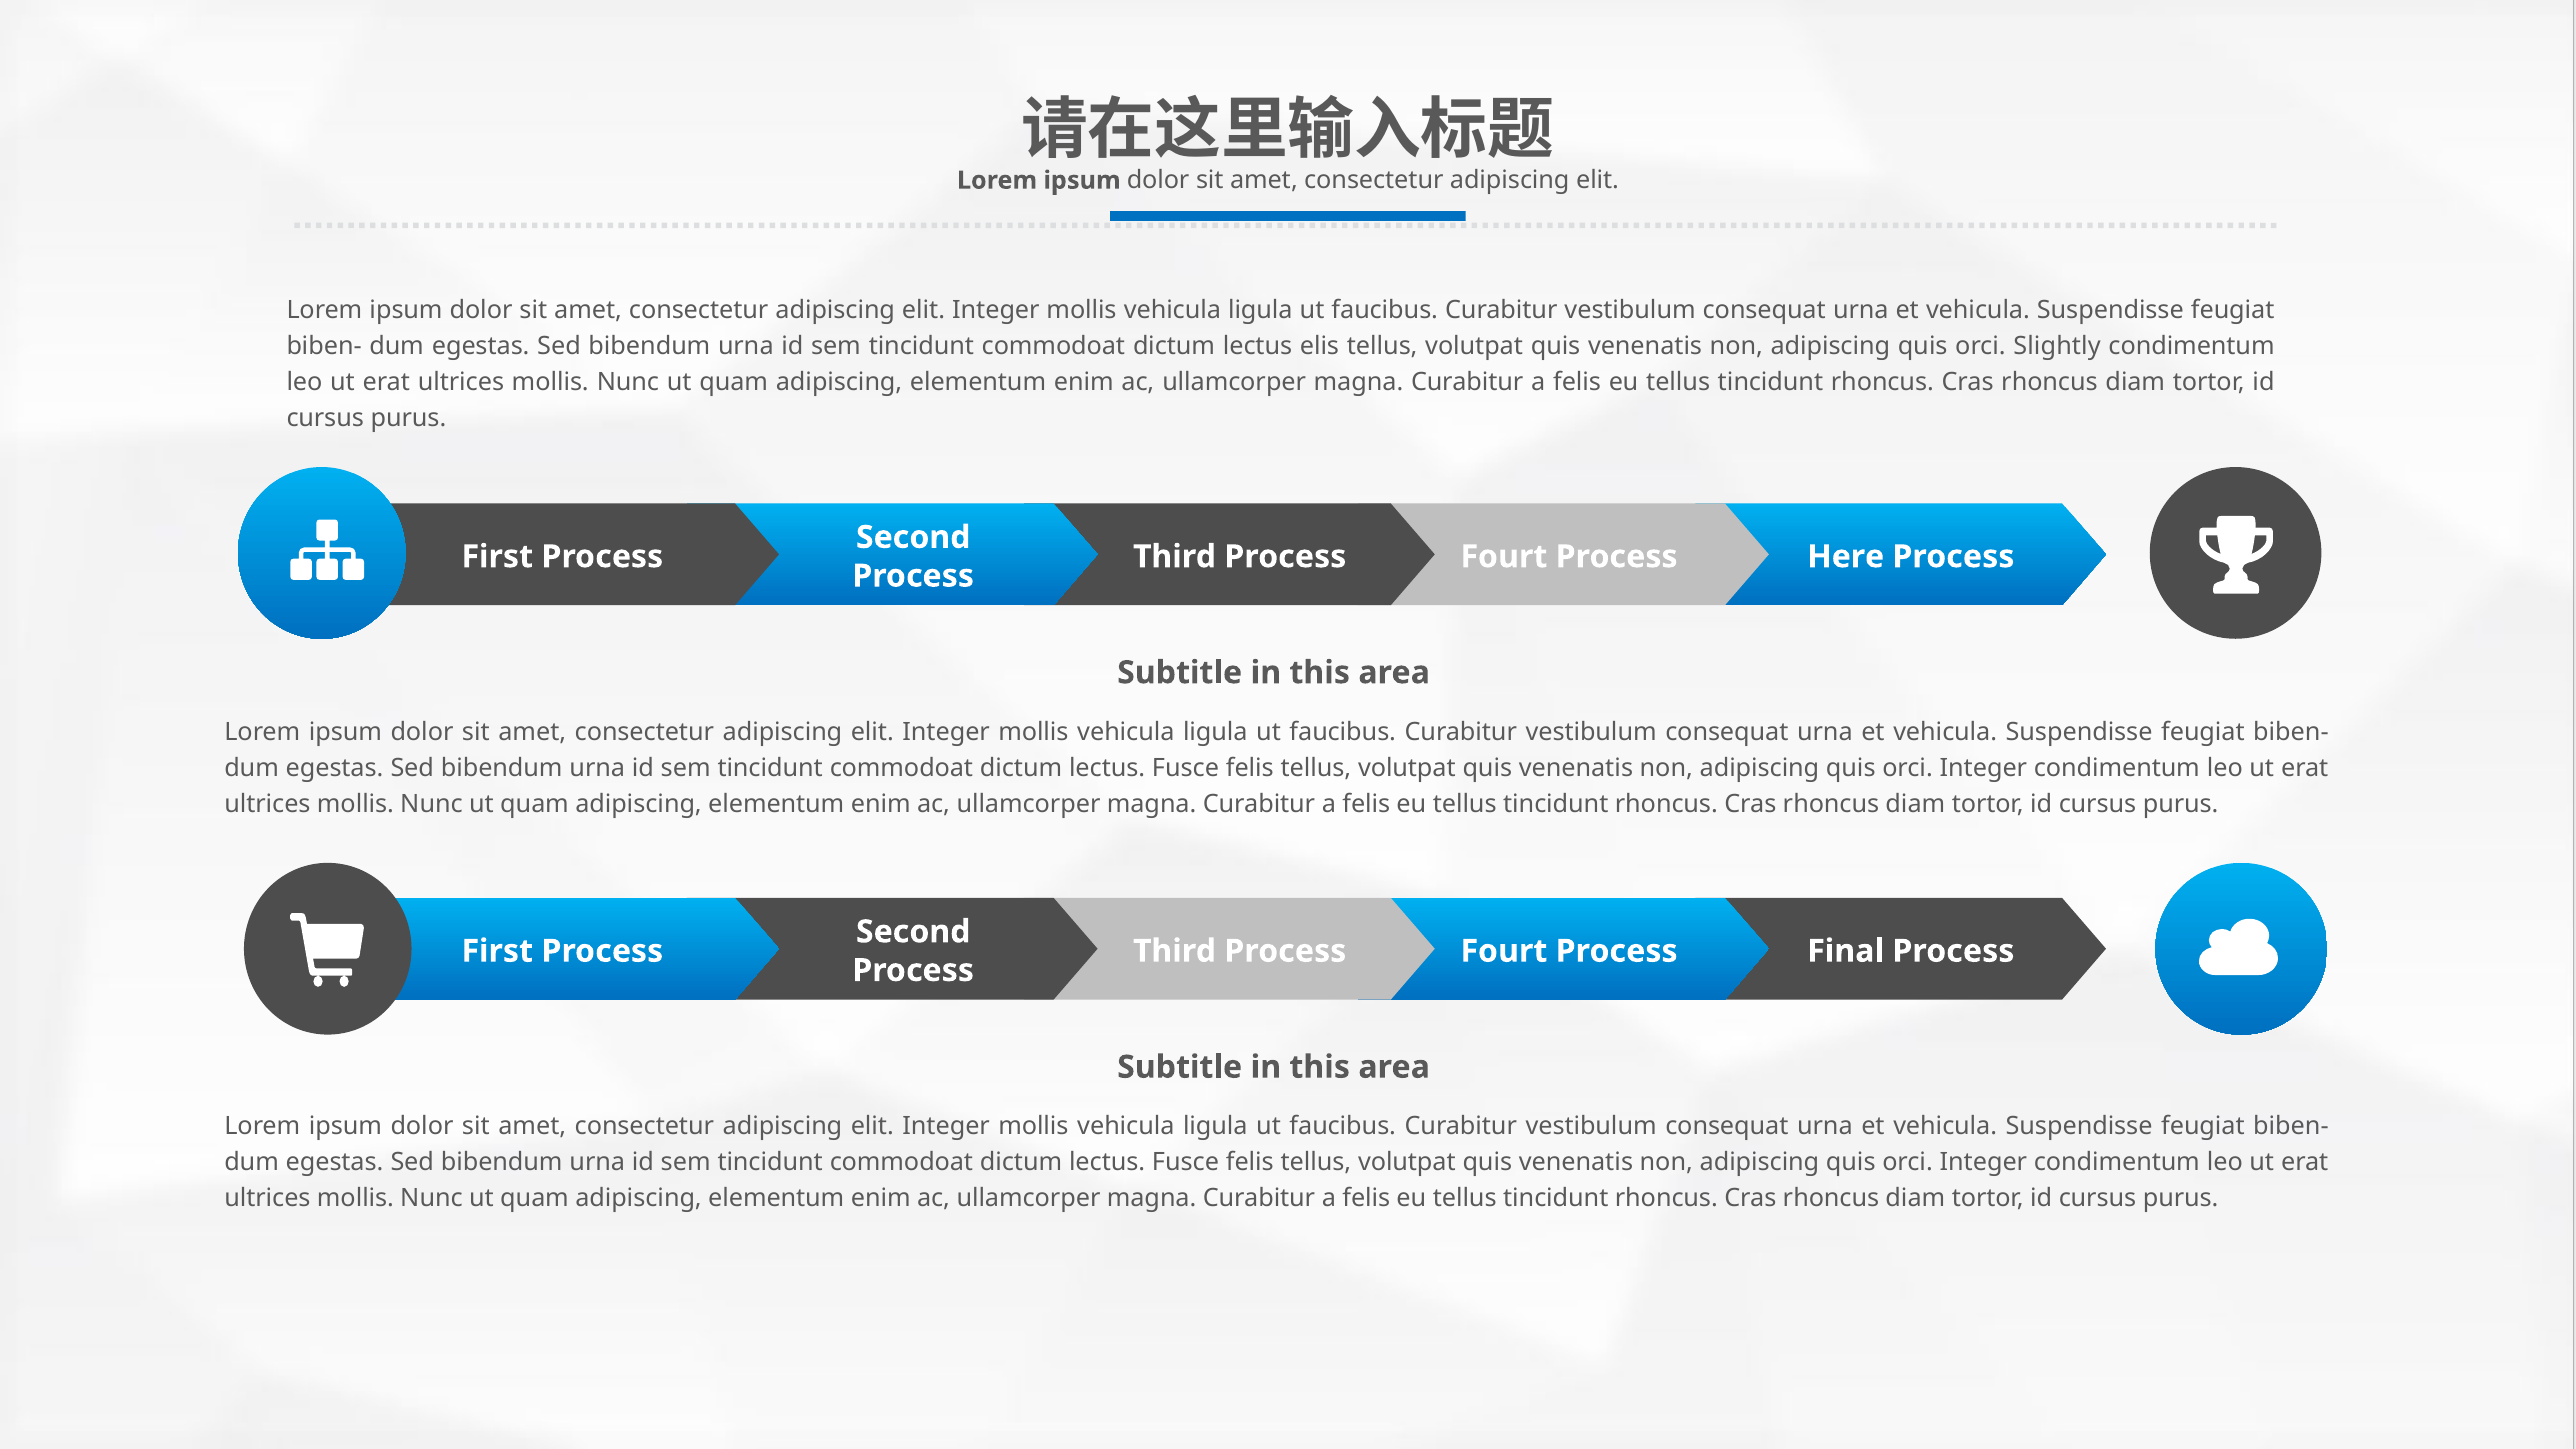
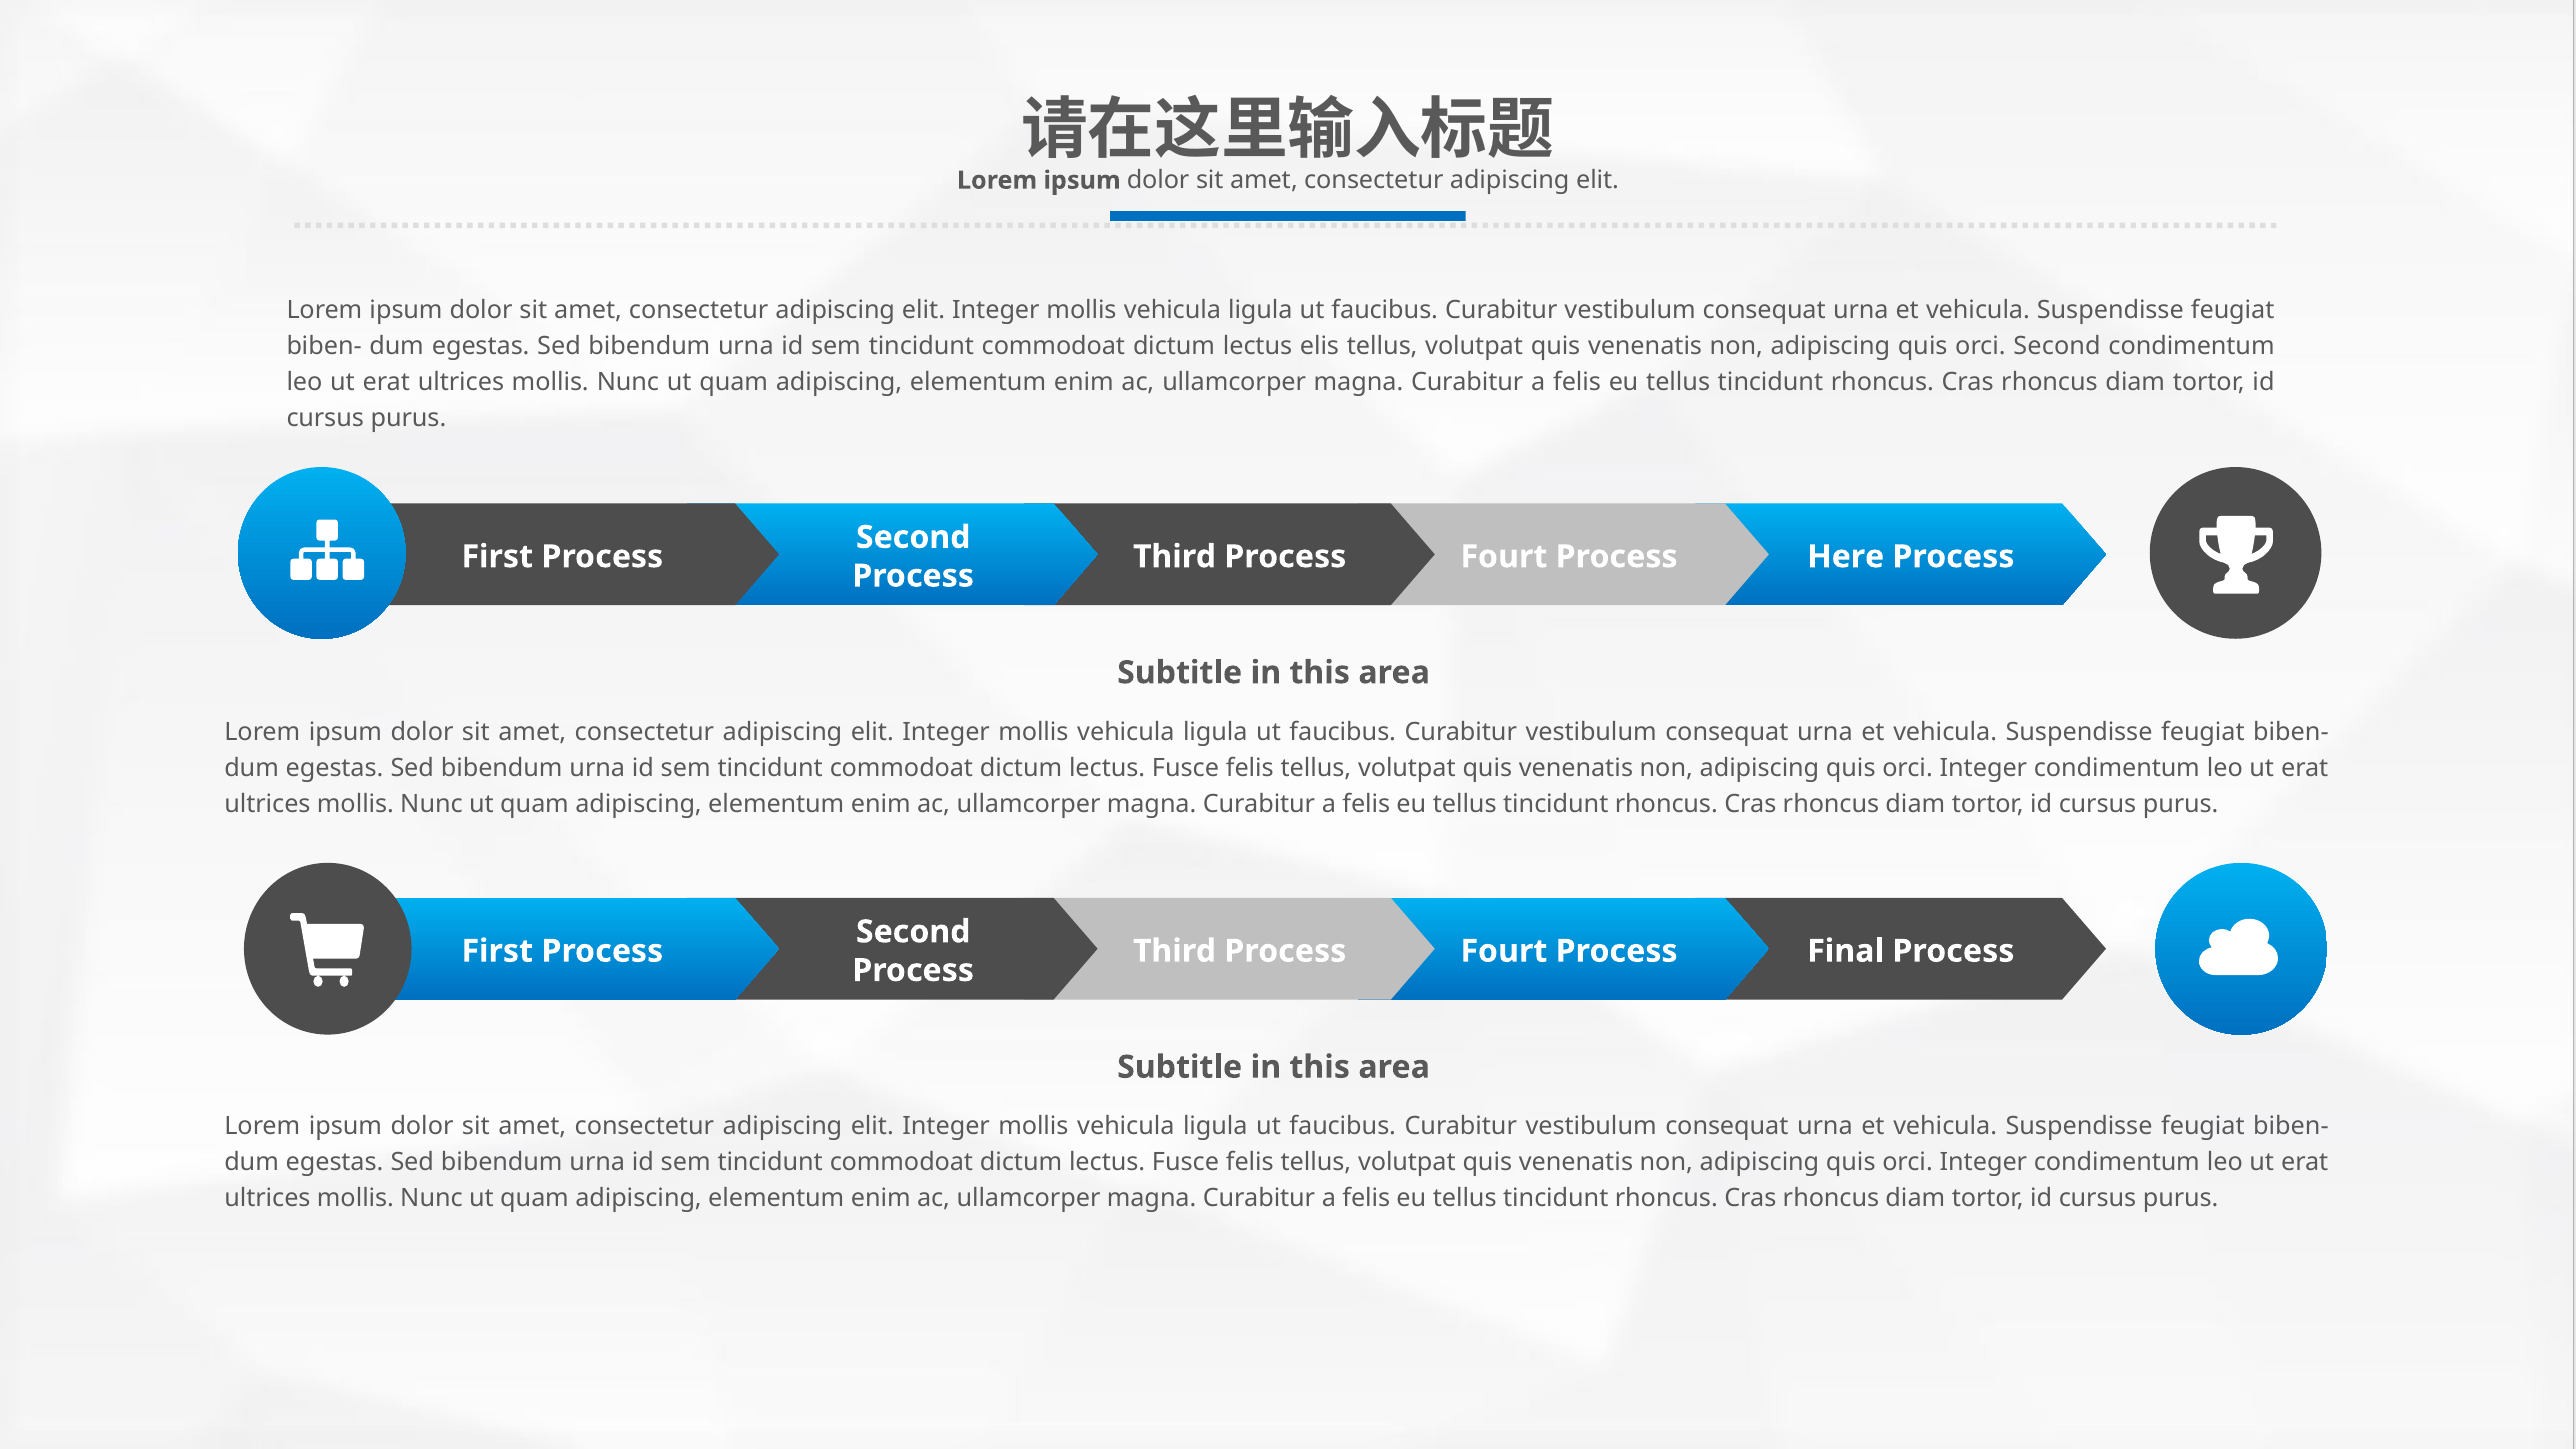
orci Slightly: Slightly -> Second (2057, 346)
